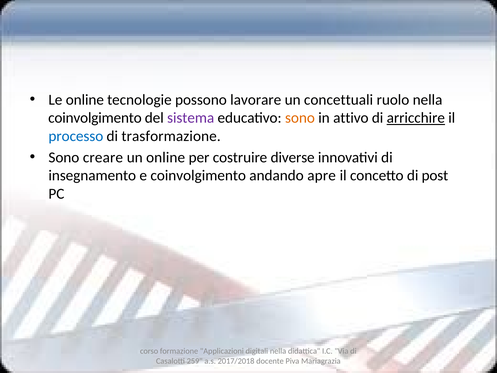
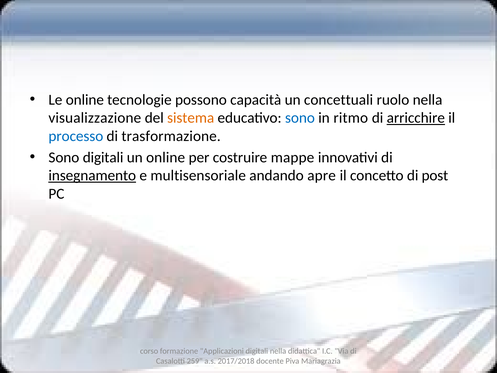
lavorare: lavorare -> capacità (256, 100)
coinvolgimento: coinvolgimento -> visualizzazione (95, 118)
sistema colour: purple -> orange (191, 118)
sono colour: orange -> blue (300, 118)
attivo: attivo -> ritmo (351, 118)
Sono creare: creare -> digitali (103, 157)
diverse: diverse -> mappe (293, 157)
insegnamento underline: none -> present (92, 176)
e coinvolgimento: coinvolgimento -> multisensoriale (198, 176)
